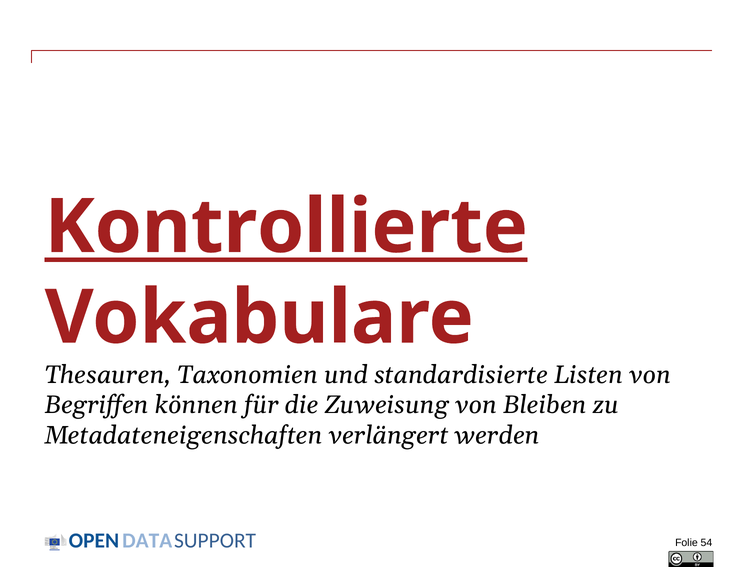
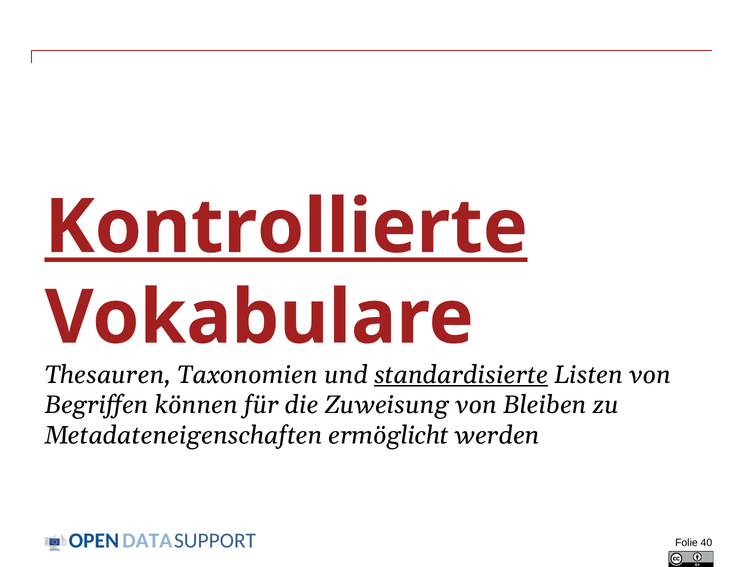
standardisierte underline: none -> present (461, 375)
verlängert: verlängert -> ermöglicht (389, 435)
54: 54 -> 40 (706, 543)
